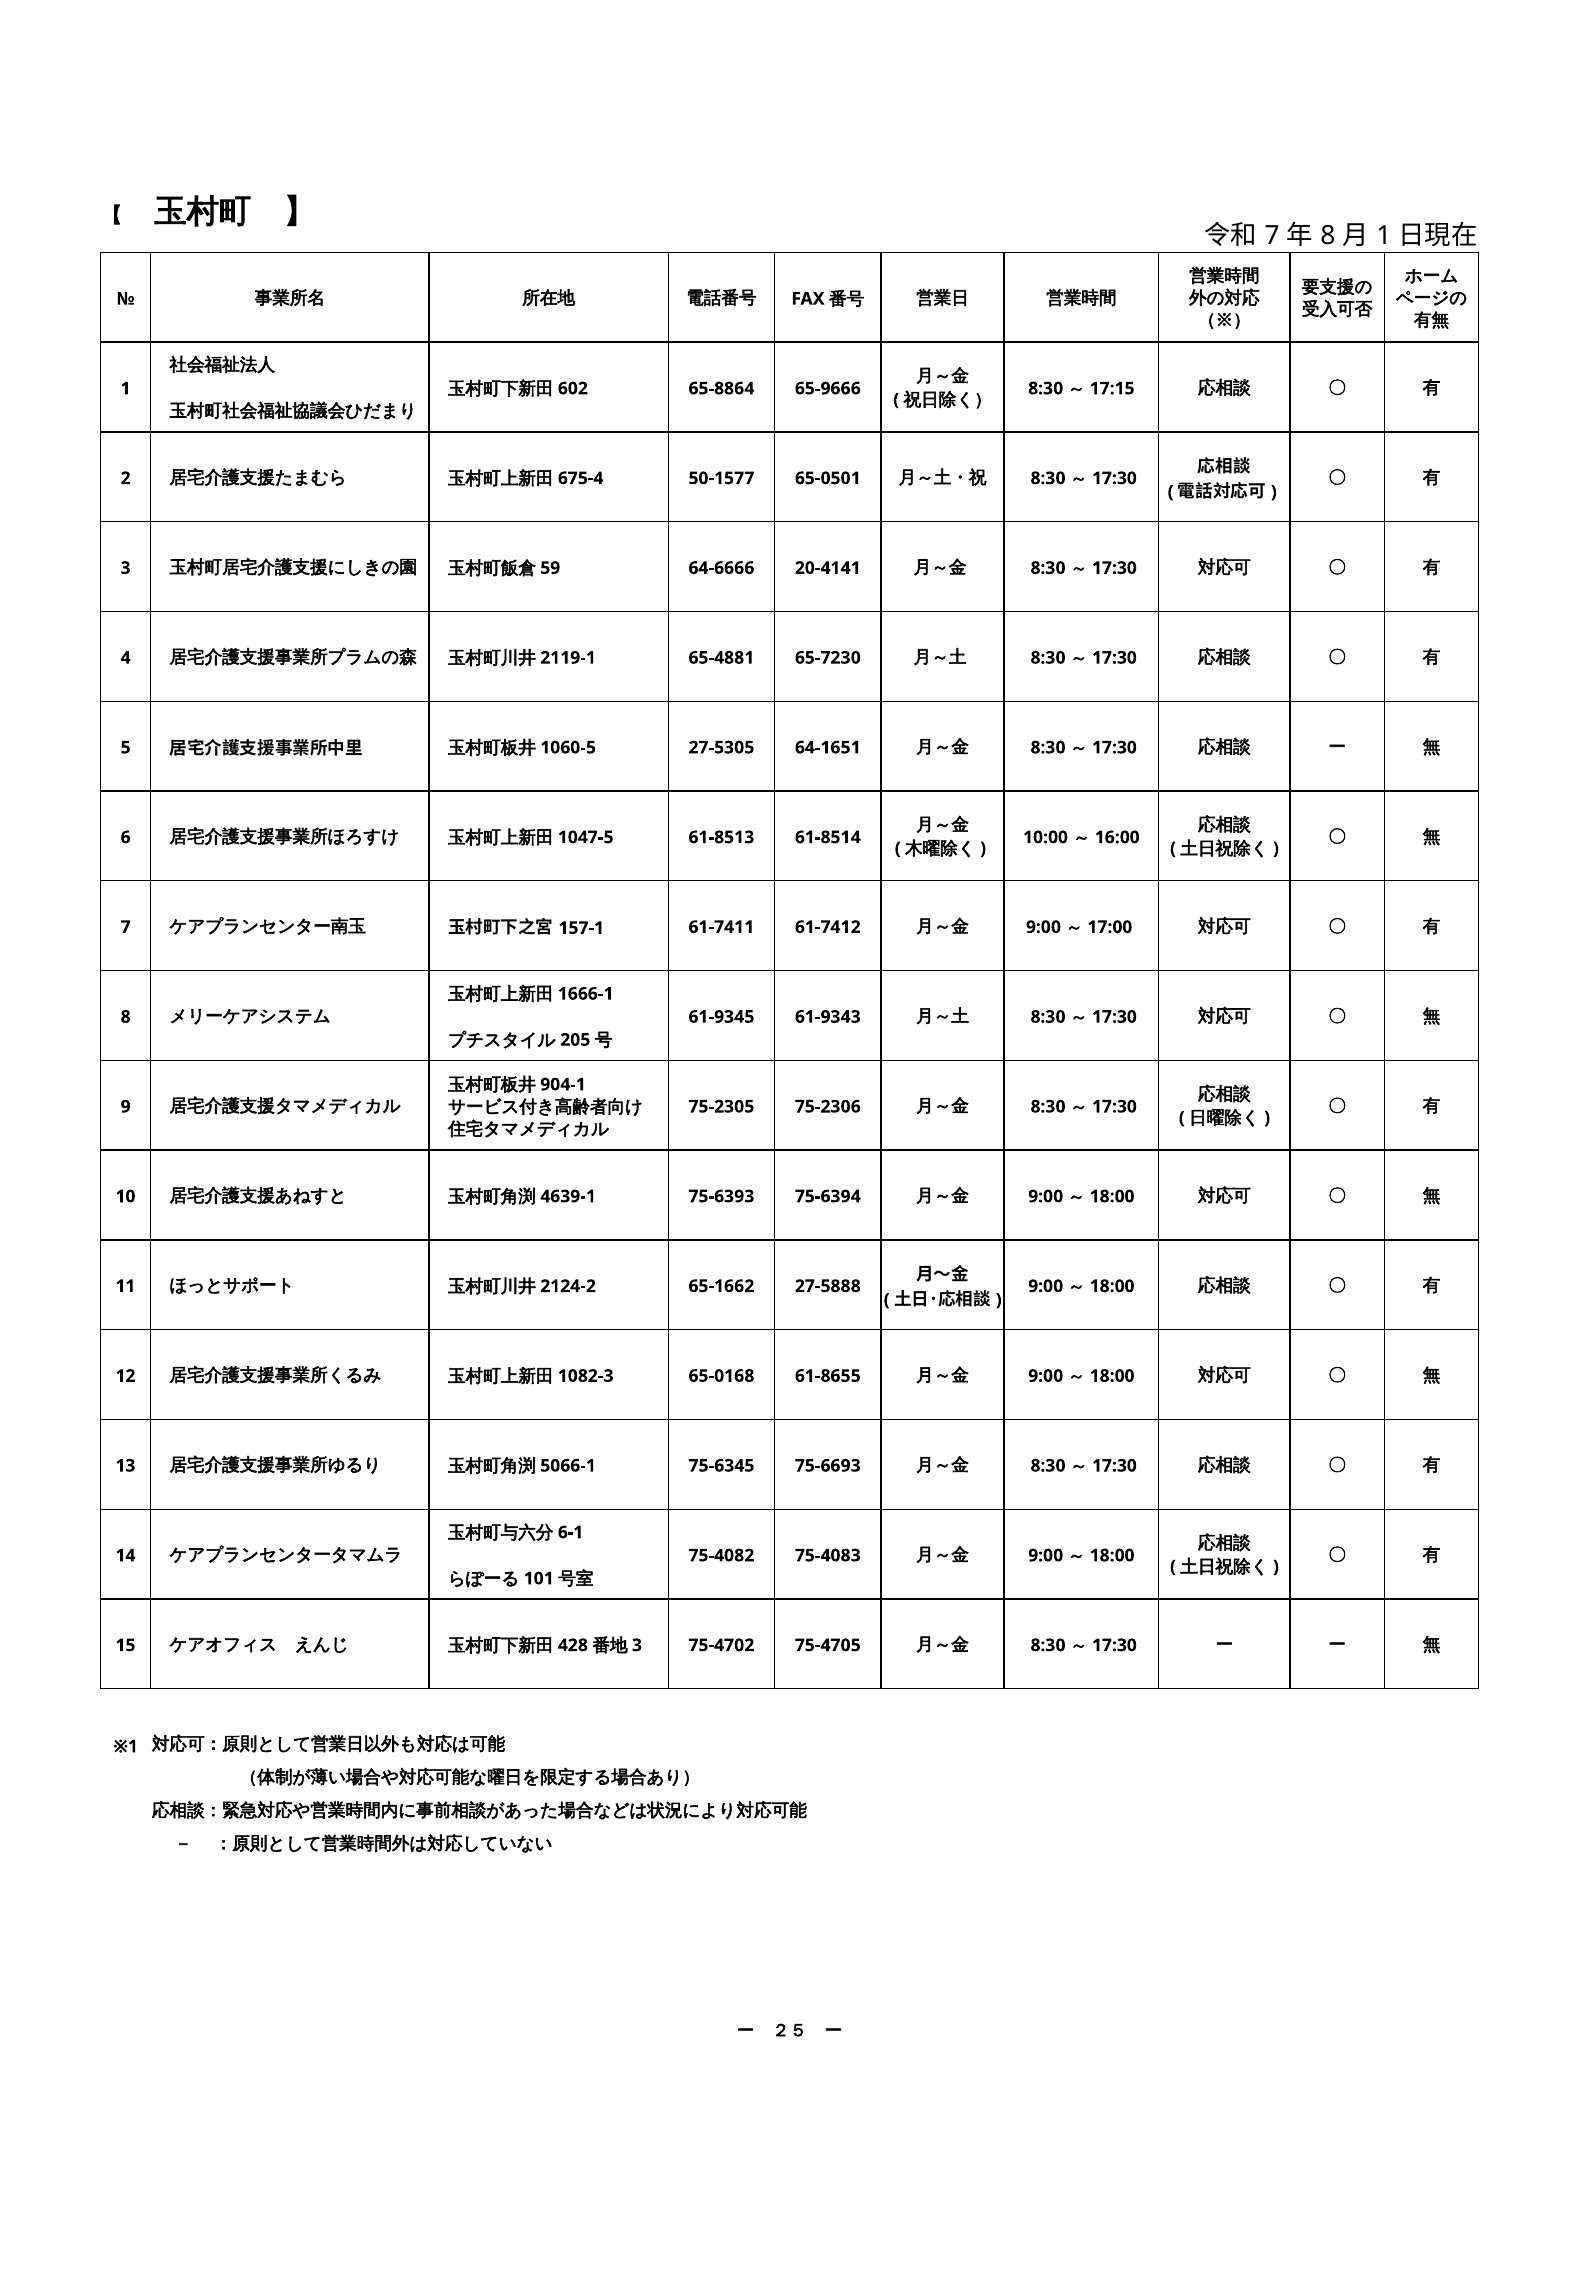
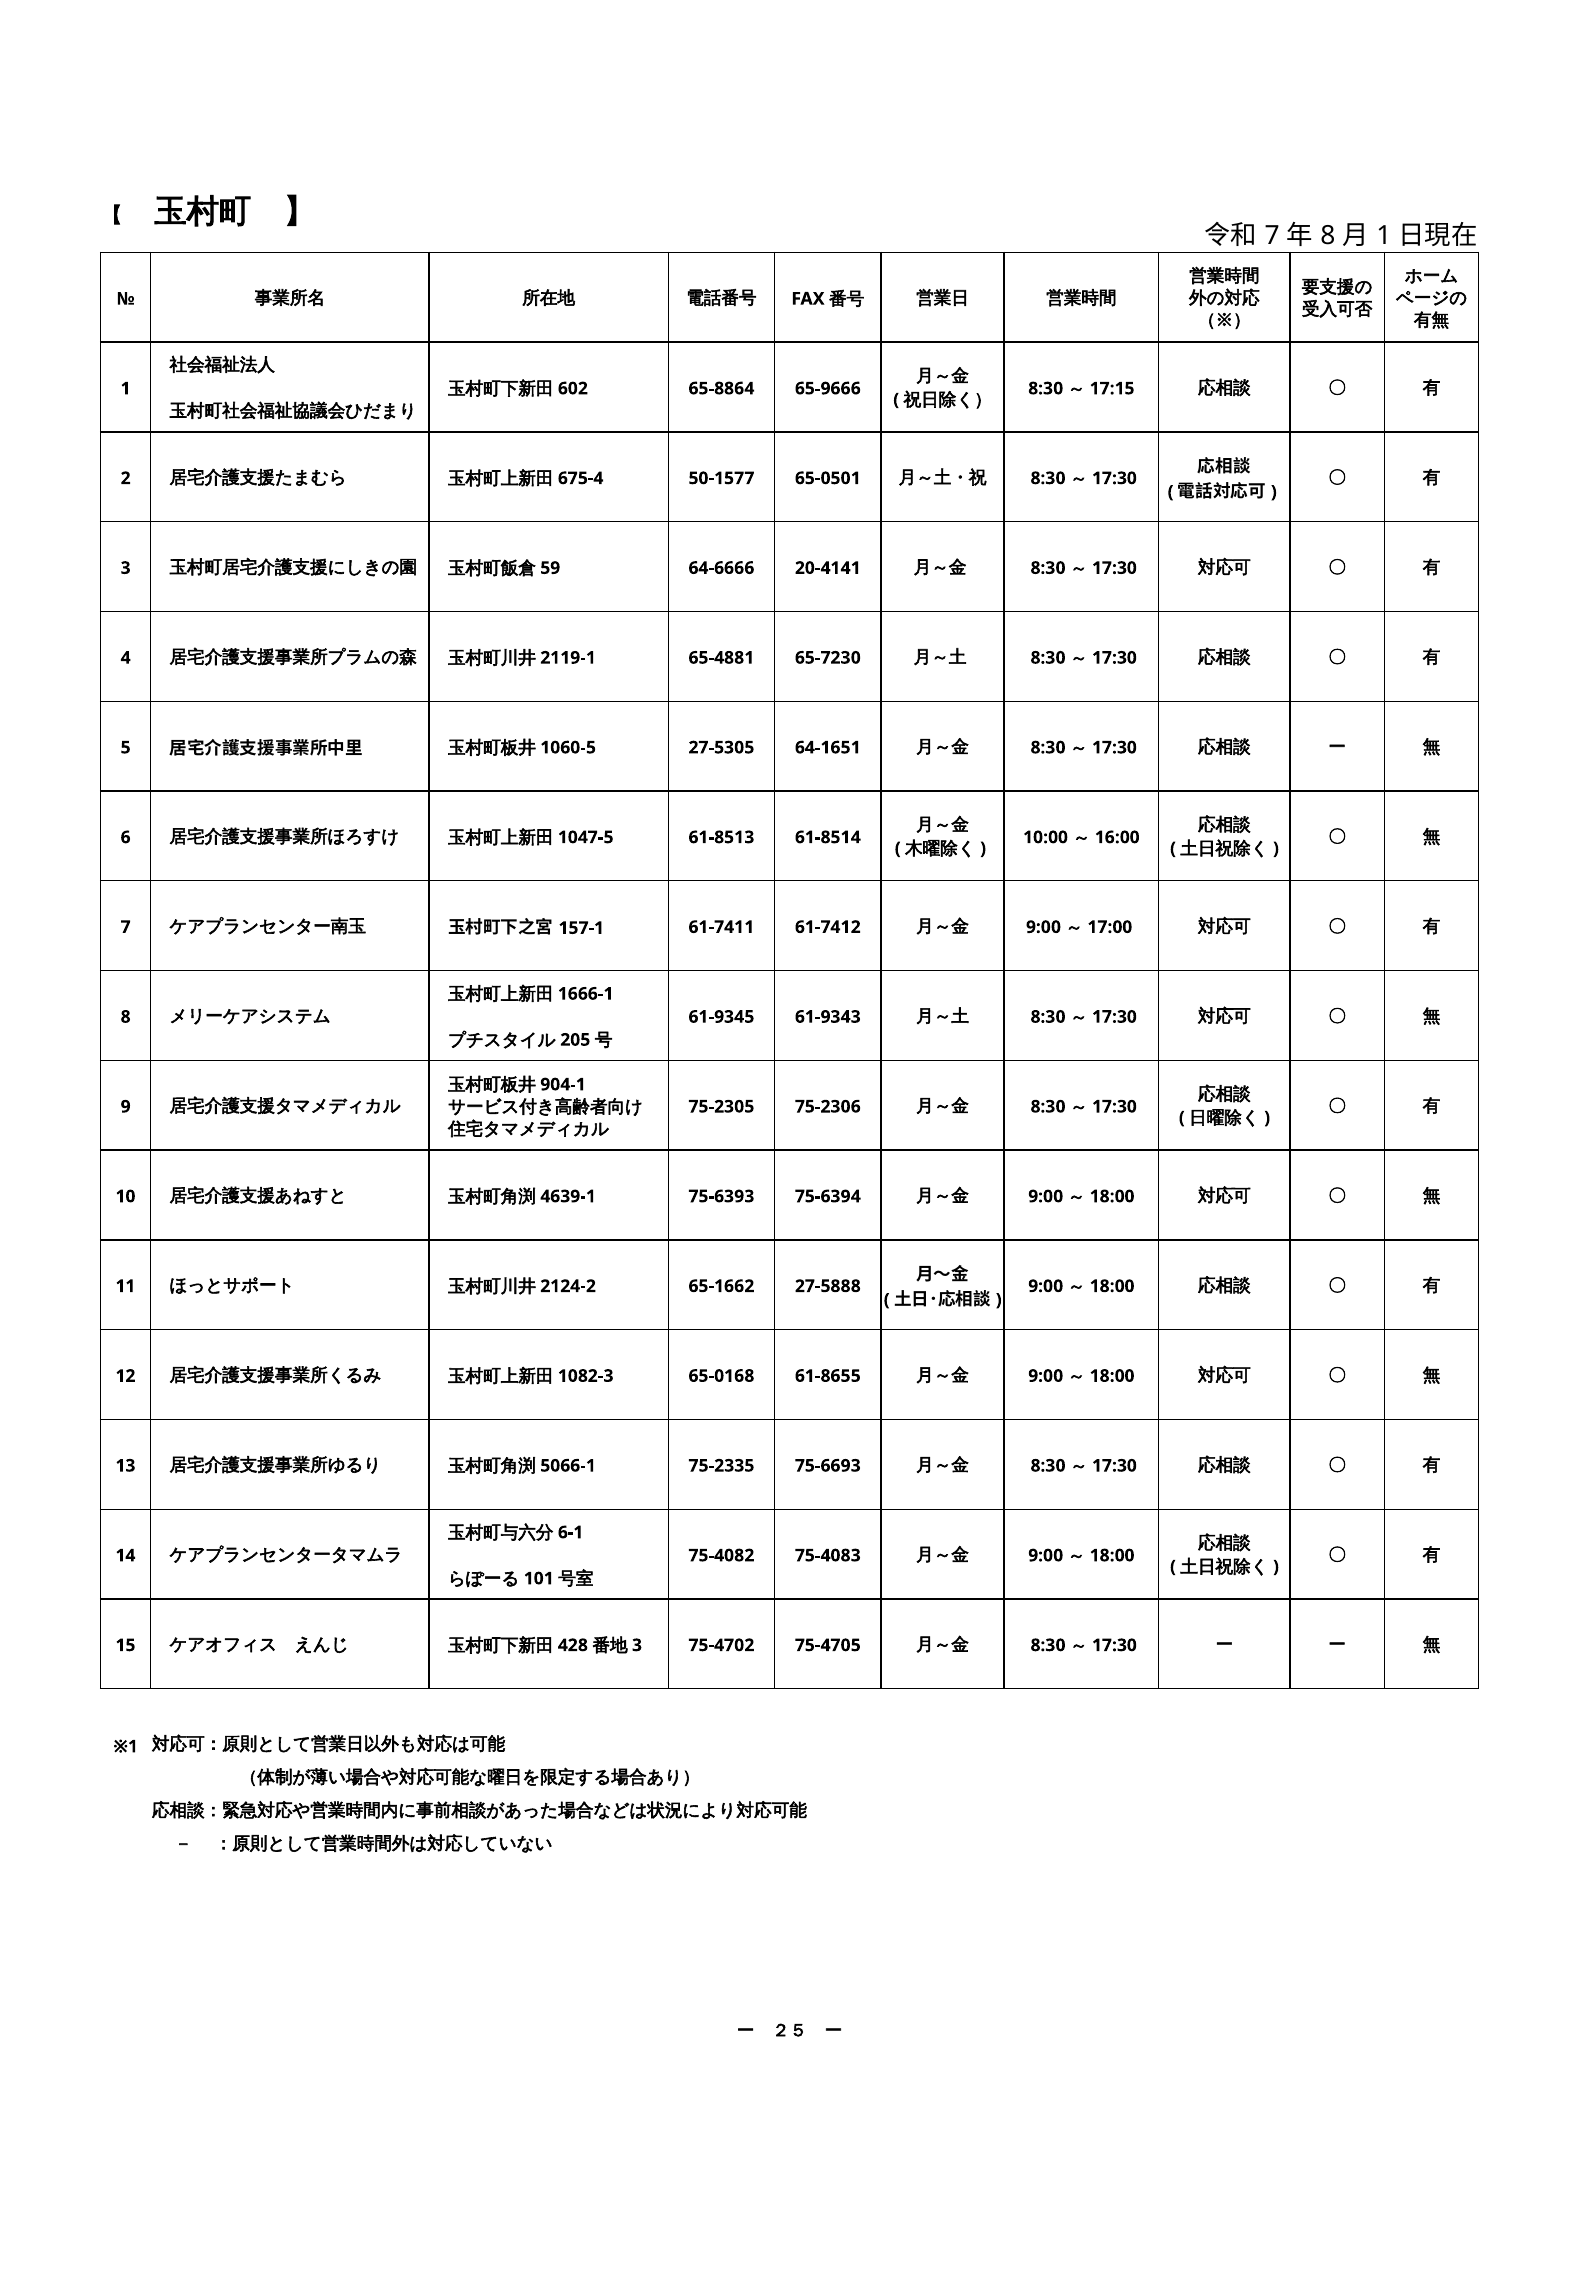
75-6345: 75-6345 -> 75-2335 (721, 1466)
